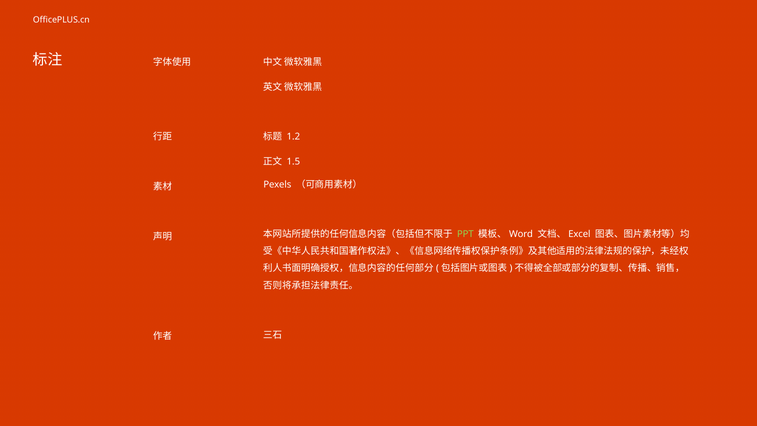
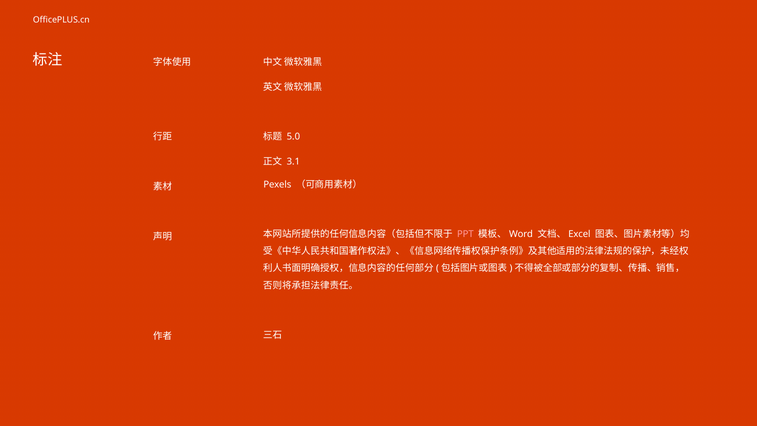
1.2: 1.2 -> 5.0 (293, 137)
1.5: 1.5 -> 3.1 (293, 162)
PPT colour: light green -> pink (465, 234)
